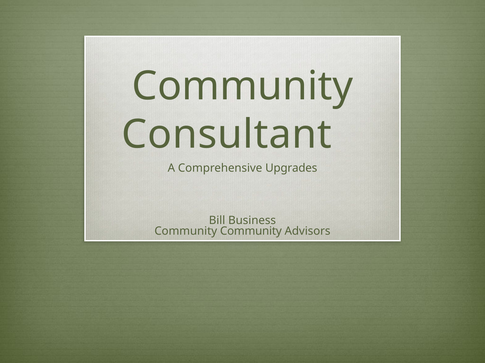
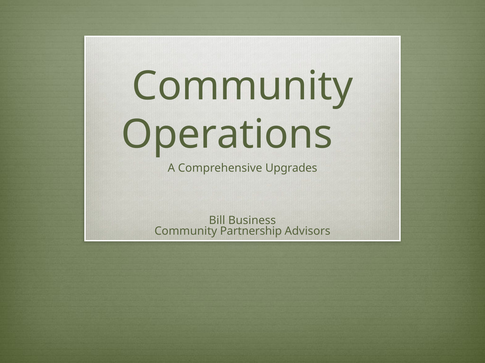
Consultant: Consultant -> Operations (227, 135)
Community Community: Community -> Partnership (251, 232)
